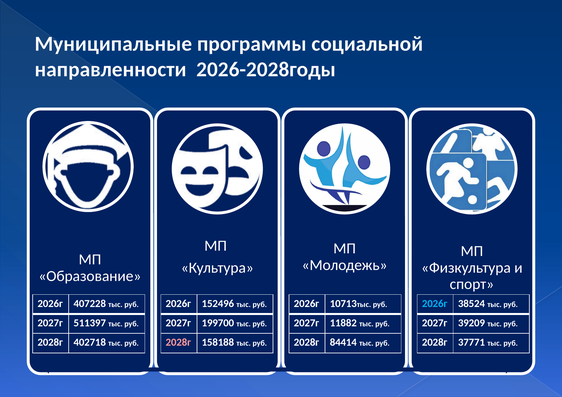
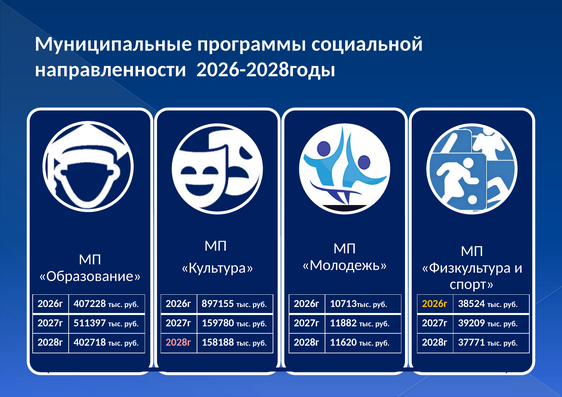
152496: 152496 -> 897155 (218, 304)
2026г colour: light blue -> yellow (435, 304)
199700: 199700 -> 159780 (218, 323)
84414: 84414 -> 11620 (343, 343)
